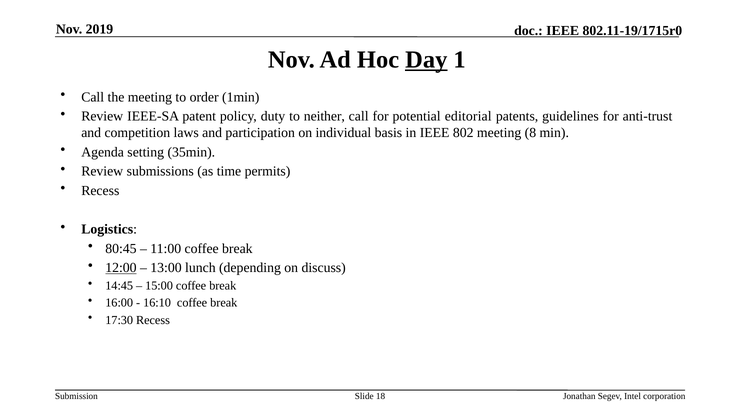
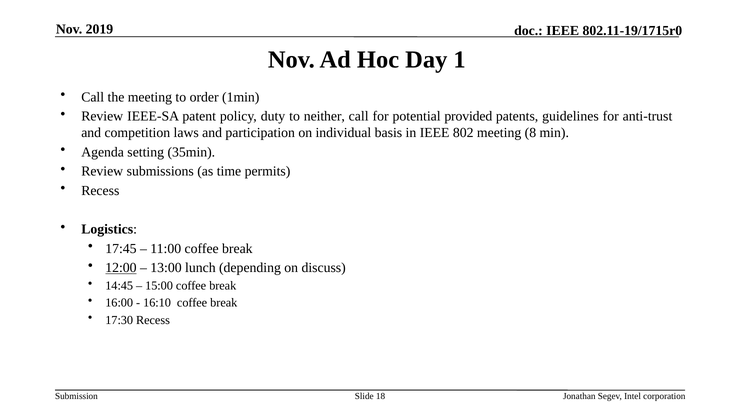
Day underline: present -> none (426, 60)
editorial: editorial -> provided (468, 116)
80:45: 80:45 -> 17:45 (121, 248)
